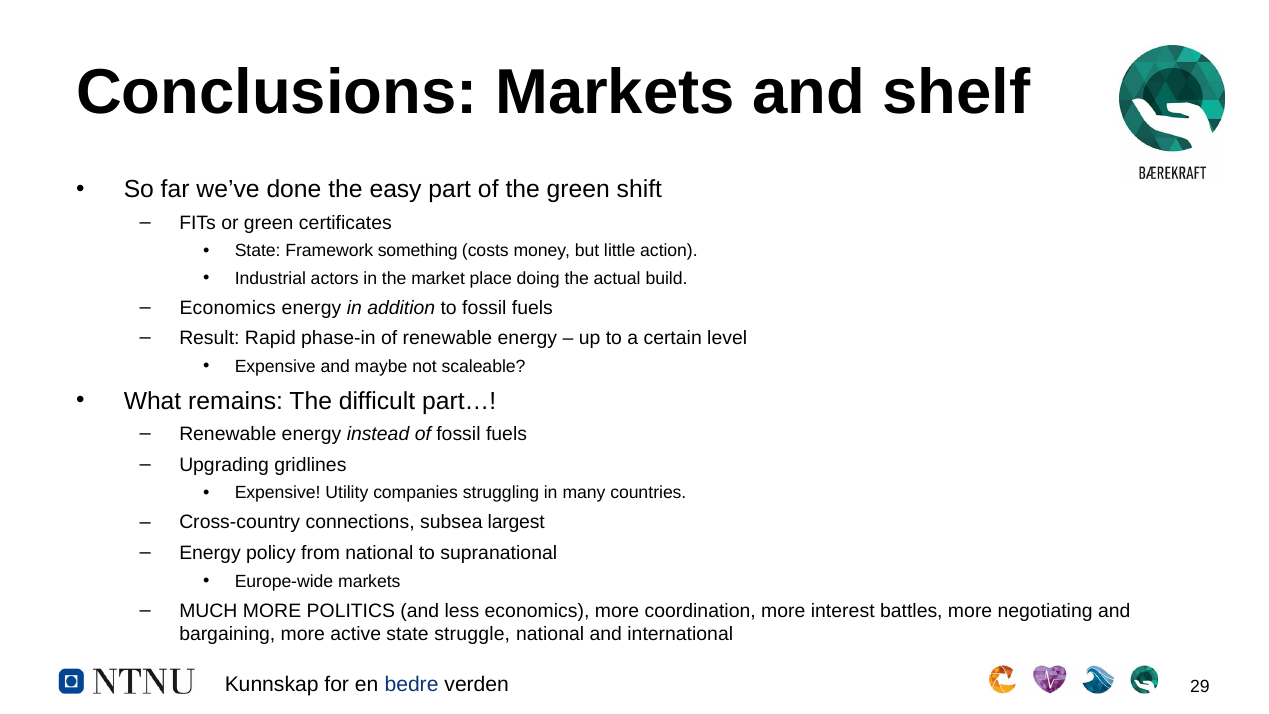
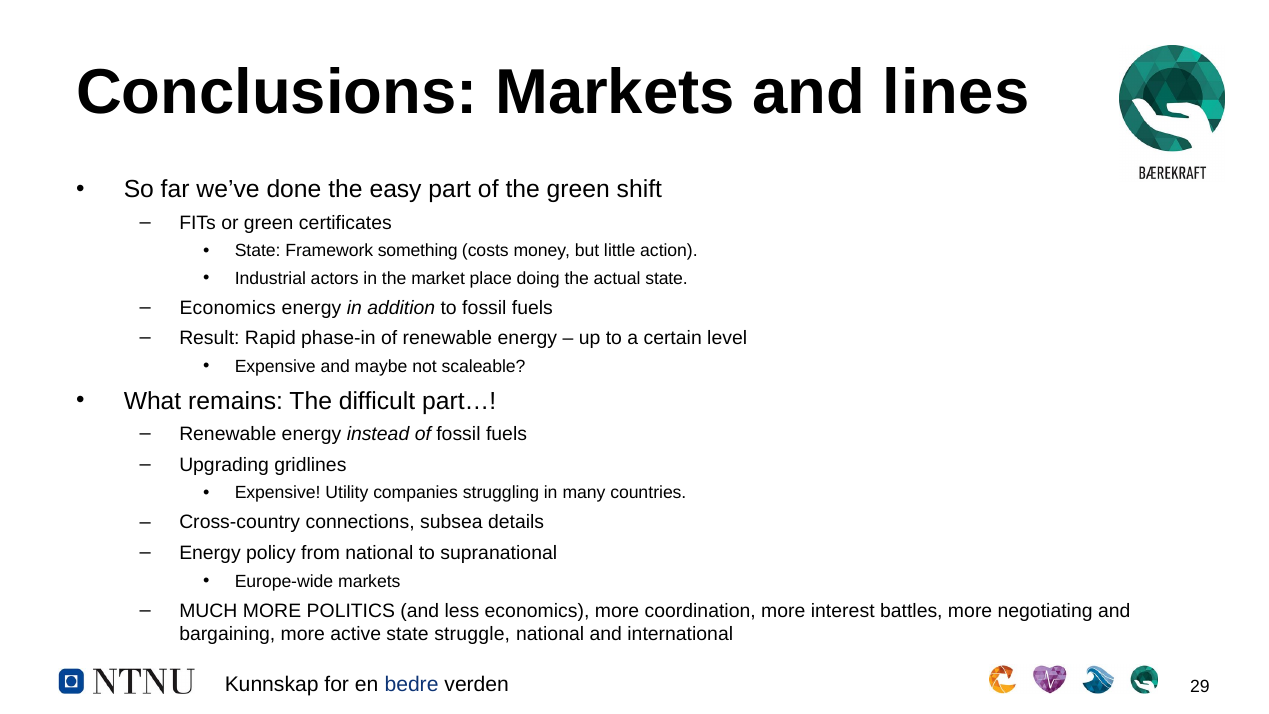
shelf: shelf -> lines (956, 92)
actual build: build -> state (667, 279)
largest: largest -> details (516, 522)
